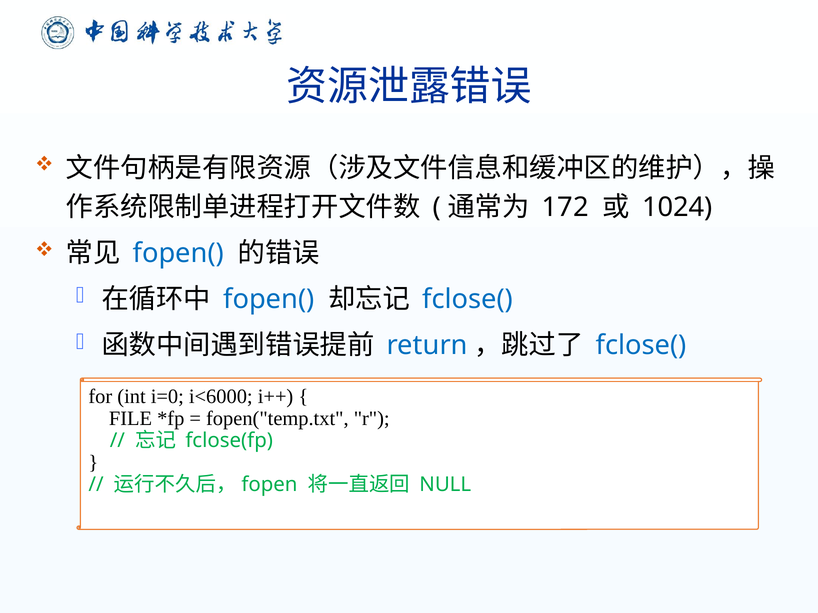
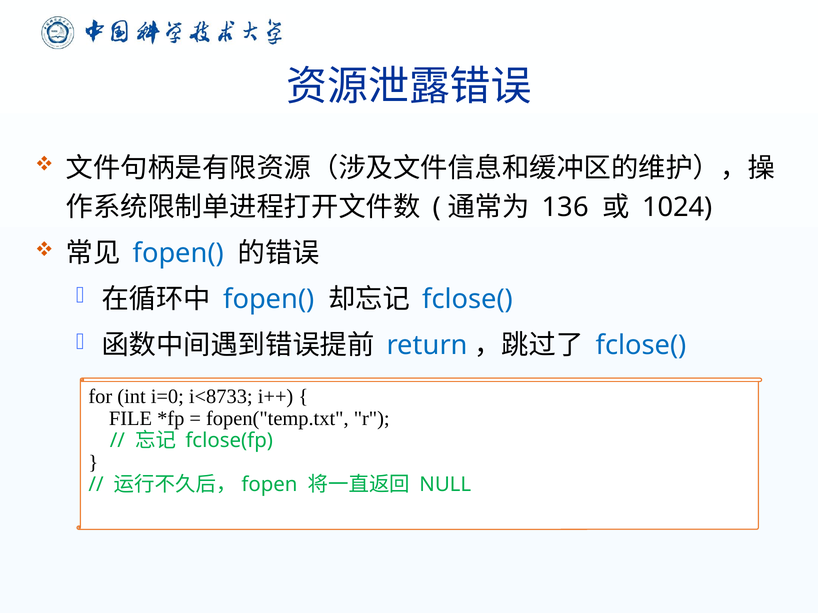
172: 172 -> 136 (565, 207)
i<6000: i<6000 -> i<8733 (221, 397)
